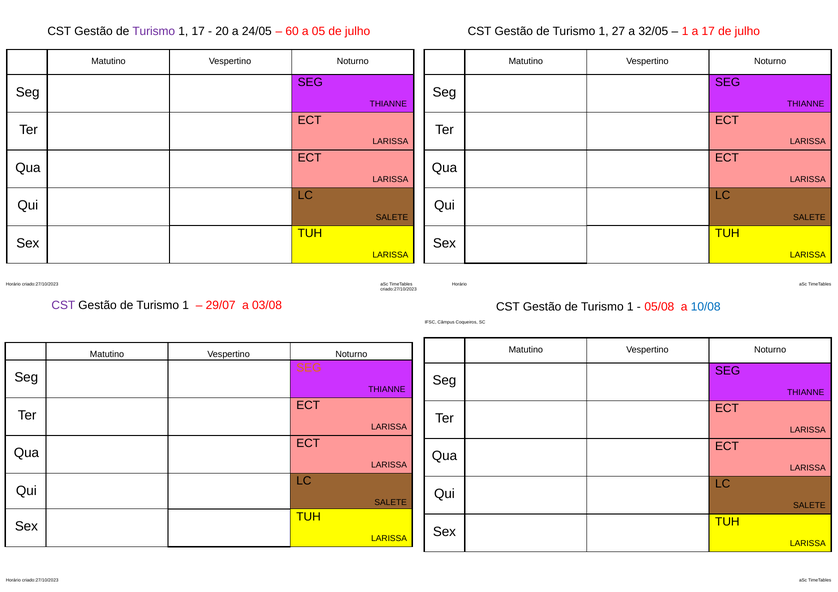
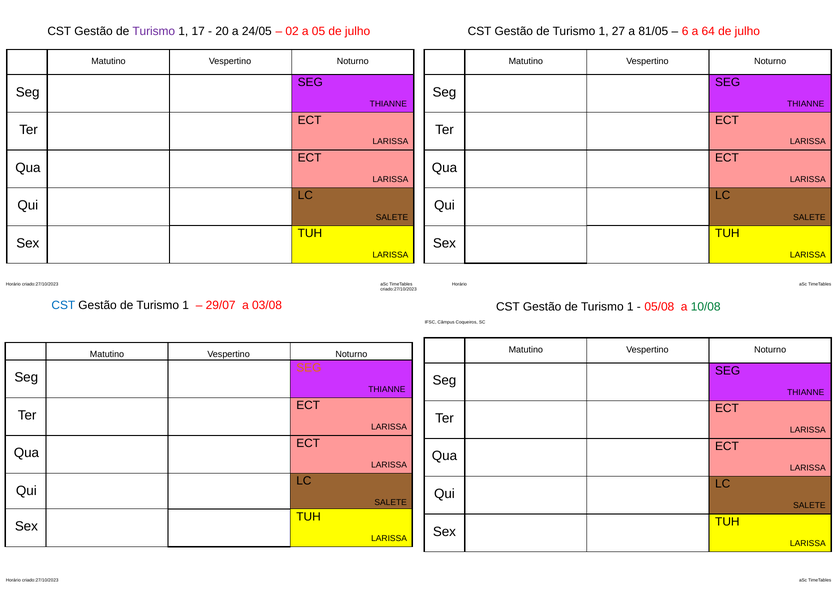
60: 60 -> 02 (292, 31)
32/05: 32/05 -> 81/05 (653, 31)
1: 1 -> 6 (685, 31)
a 17: 17 -> 64 (708, 31)
CST colour: purple -> blue (63, 305)
10/08 colour: blue -> green (706, 307)
